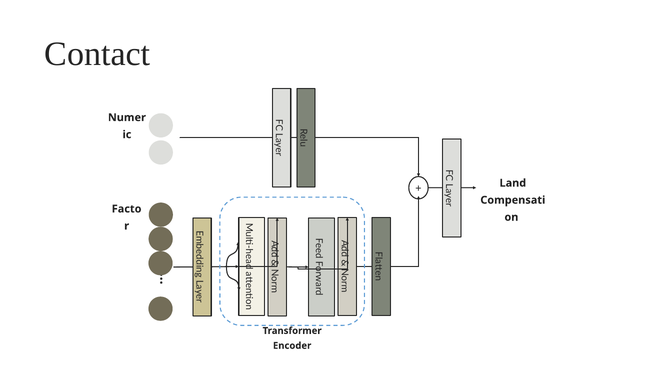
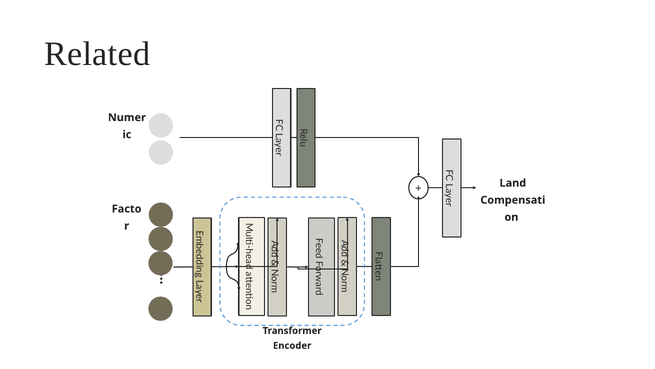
Contact: Contact -> Related (97, 54)
